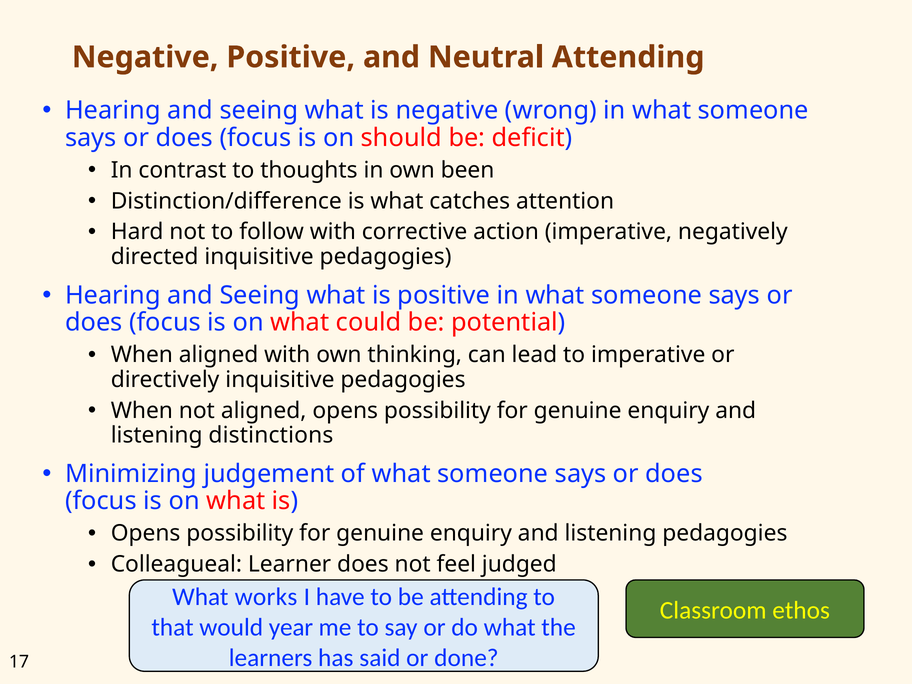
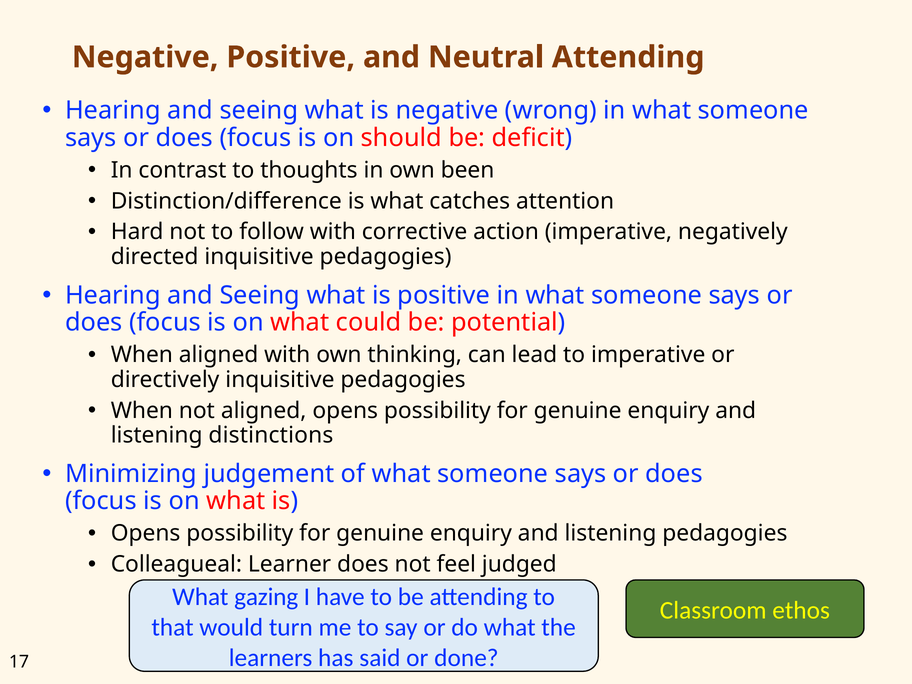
works: works -> gazing (266, 597)
year: year -> turn (291, 627)
